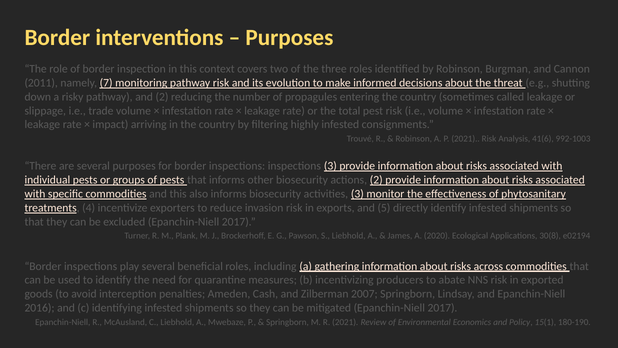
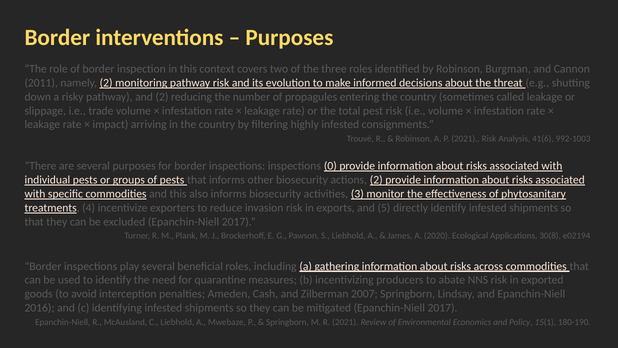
namely 7: 7 -> 2 (106, 83)
inspections 3: 3 -> 0 (330, 166)
